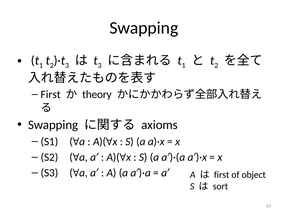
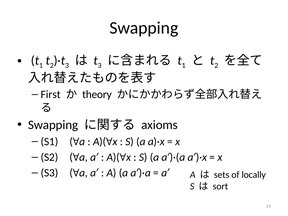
first: first -> sets (222, 175)
object: object -> locally (254, 175)
